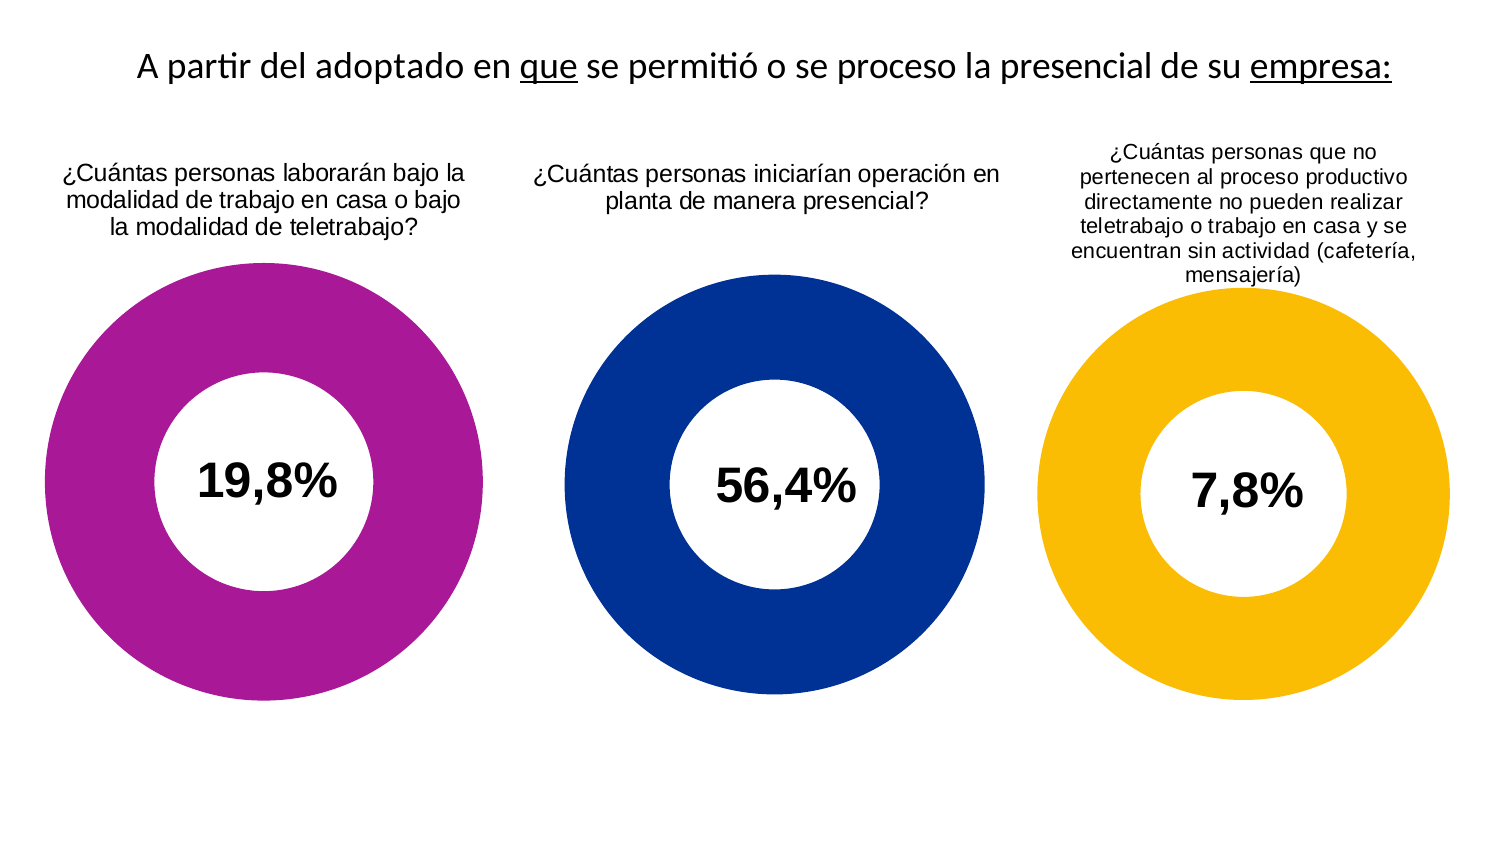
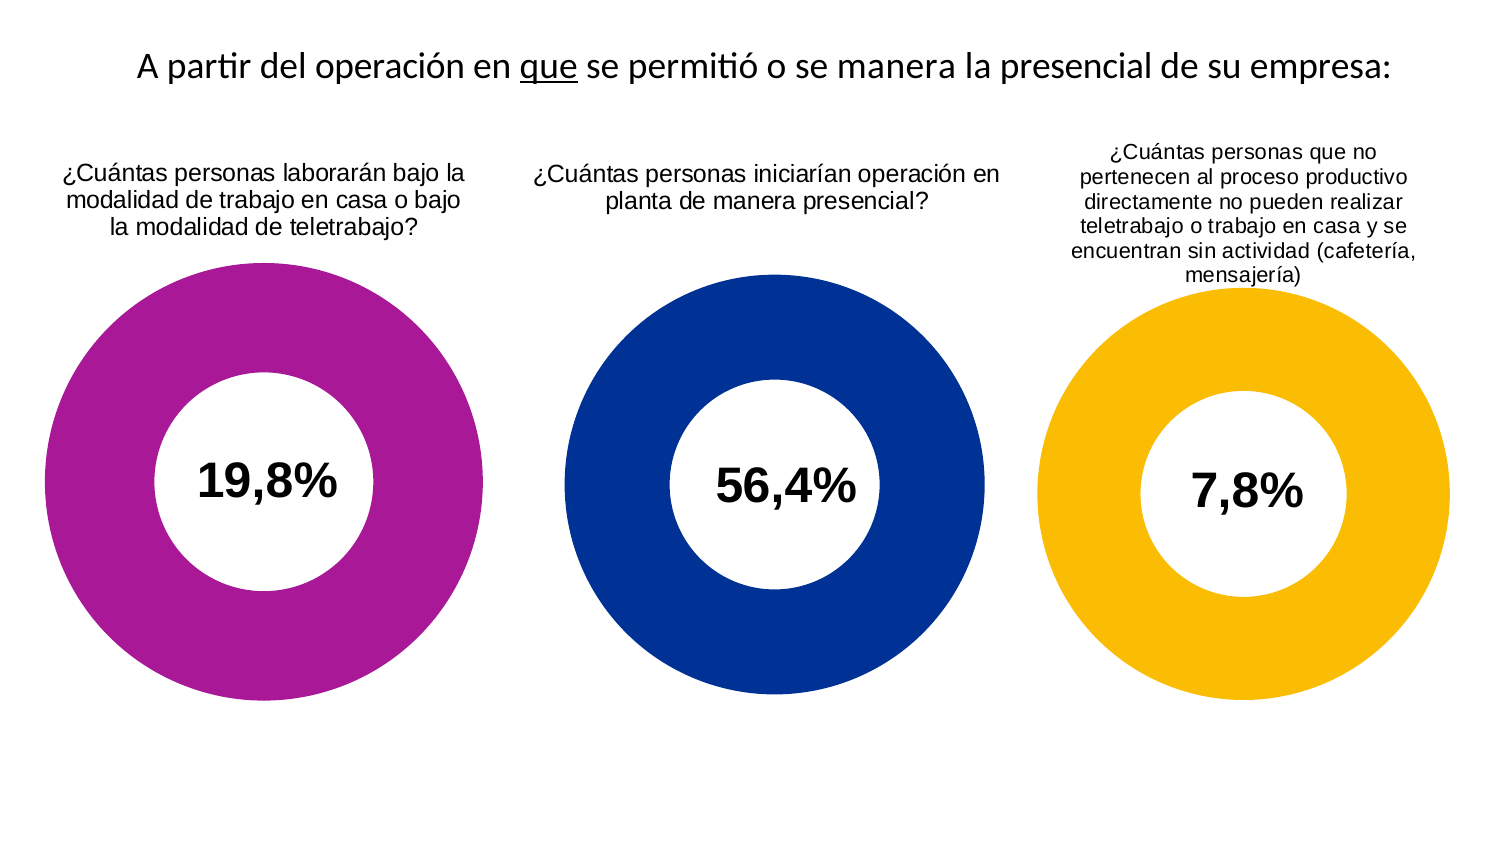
del adoptado: adoptado -> operación (390, 66)
se proceso: proceso -> manera (896, 66)
empresa underline: present -> none (1321, 66)
